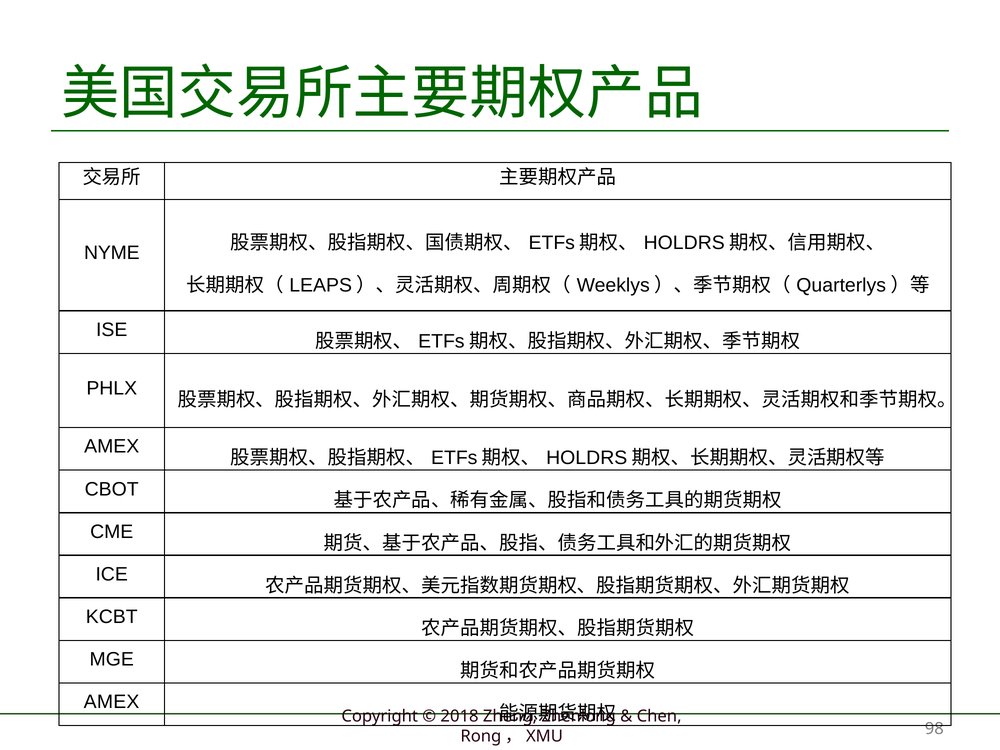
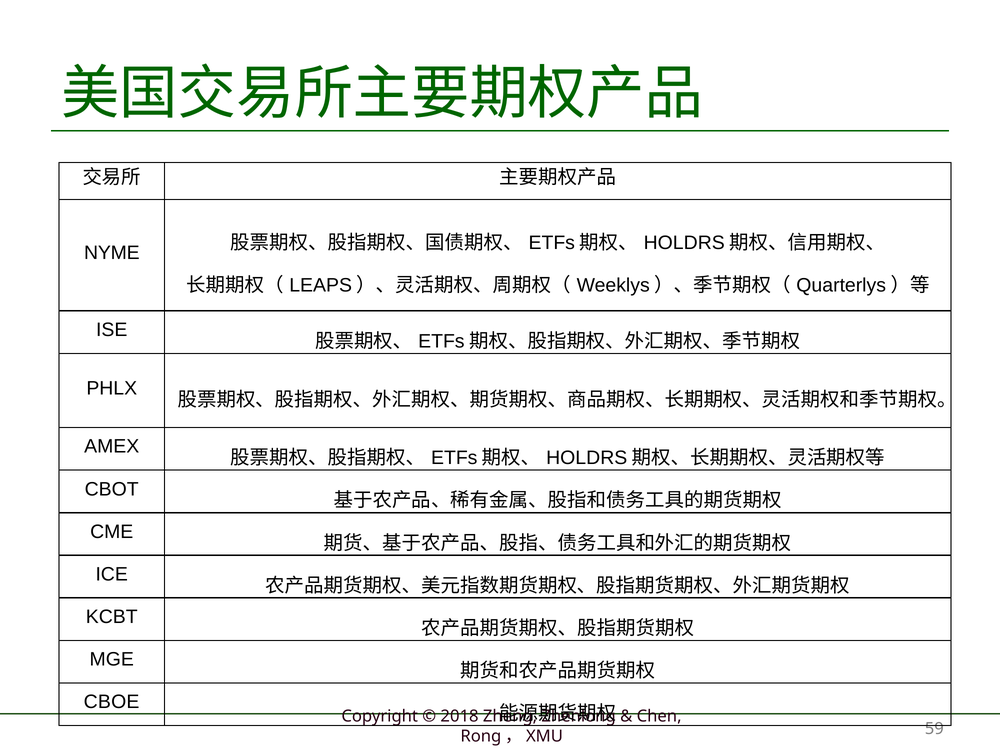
AMEX: AMEX -> CBOE (112, 702)
98: 98 -> 59 (934, 729)
